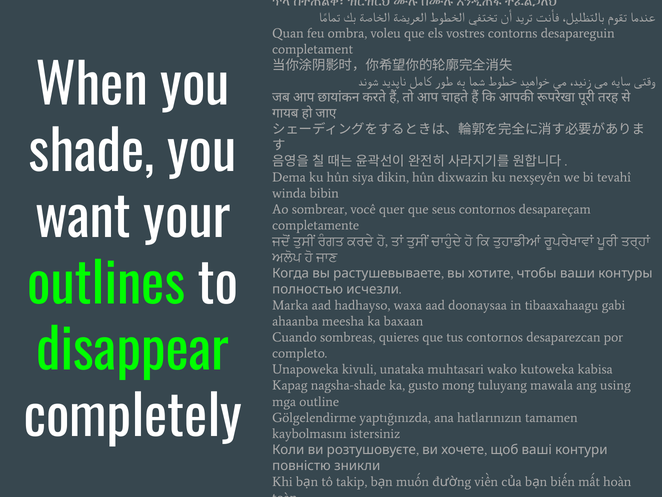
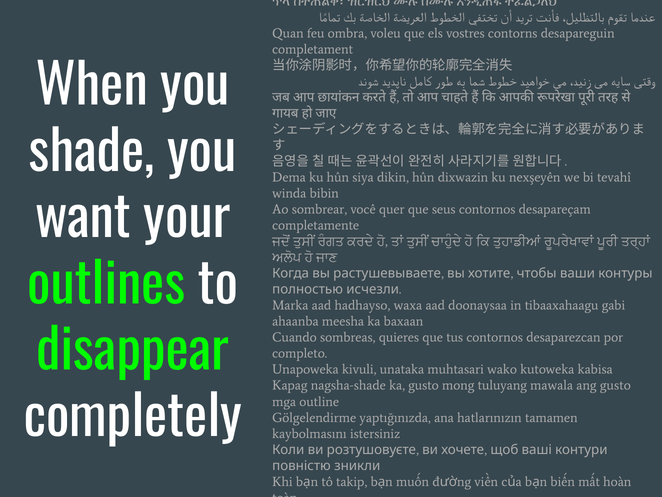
ang using: using -> gusto (615, 385)
